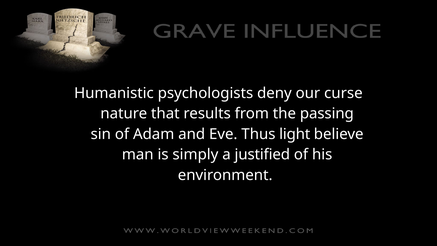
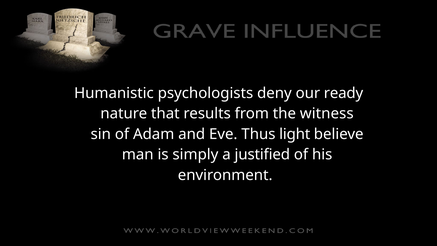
curse: curse -> ready (344, 93)
passing: passing -> witness (327, 114)
